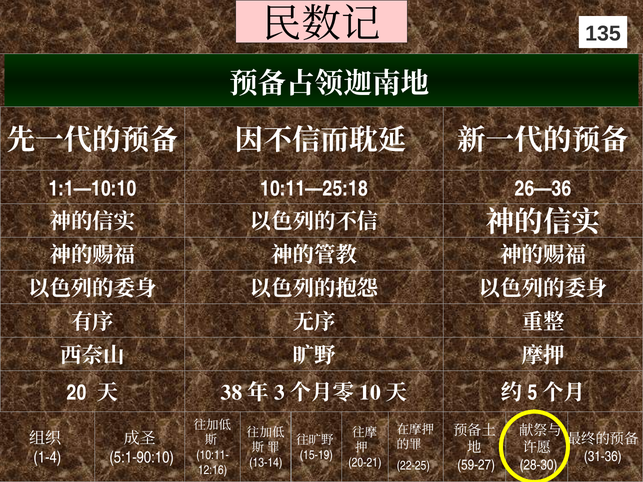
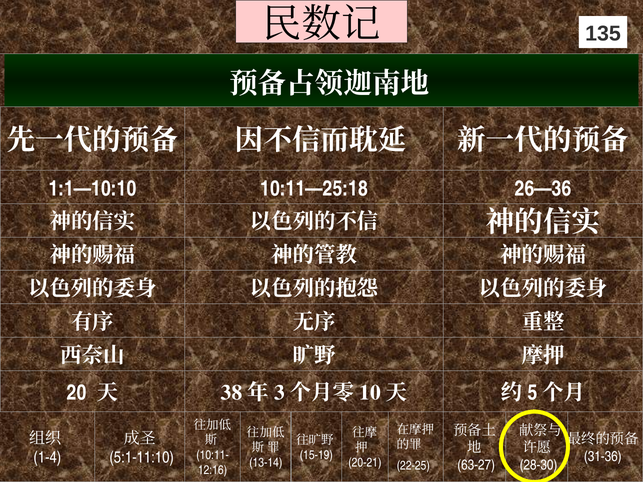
5:1-90:10: 5:1-90:10 -> 5:1-11:10 (142, 458)
59-27: 59-27 -> 63-27 (476, 465)
